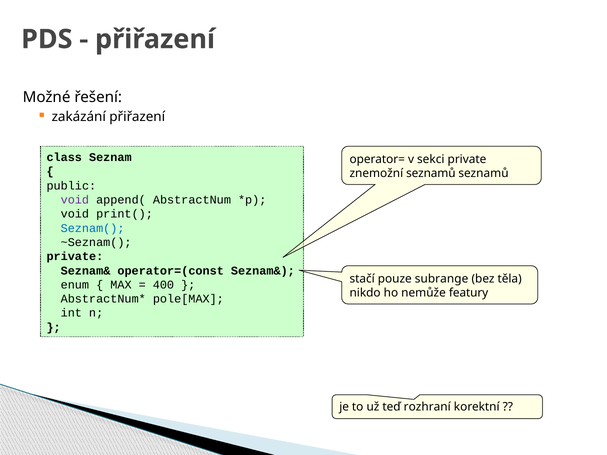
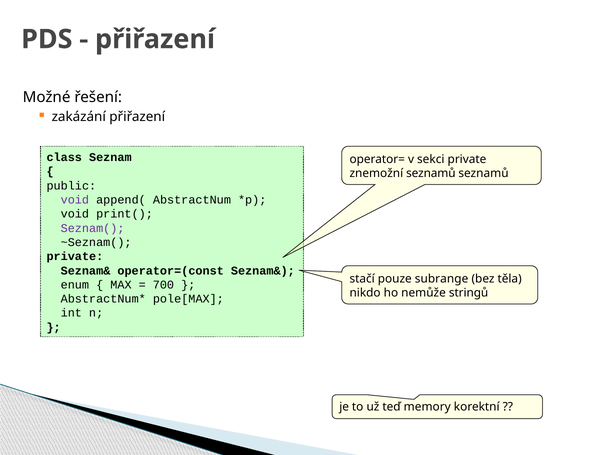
Seznam( colour: blue -> purple (93, 228)
400: 400 -> 700 (163, 285)
featury: featury -> stringů (469, 293)
rozhraní: rozhraní -> memory (427, 407)
